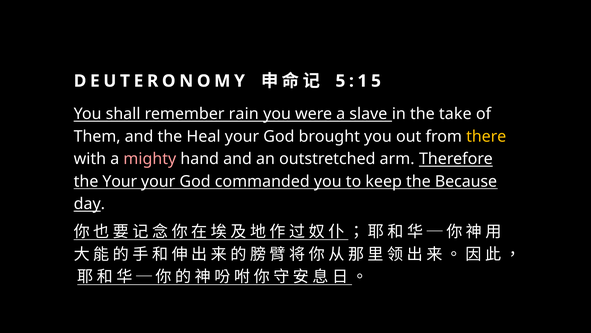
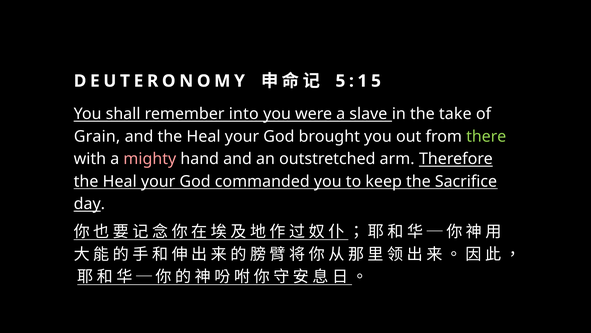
rain: rain -> into (244, 114)
Them: Them -> Grain (97, 136)
there colour: yellow -> light green (486, 136)
Your: Your -> Heal (120, 181)
Because: Because -> Sacrifice (466, 181)
